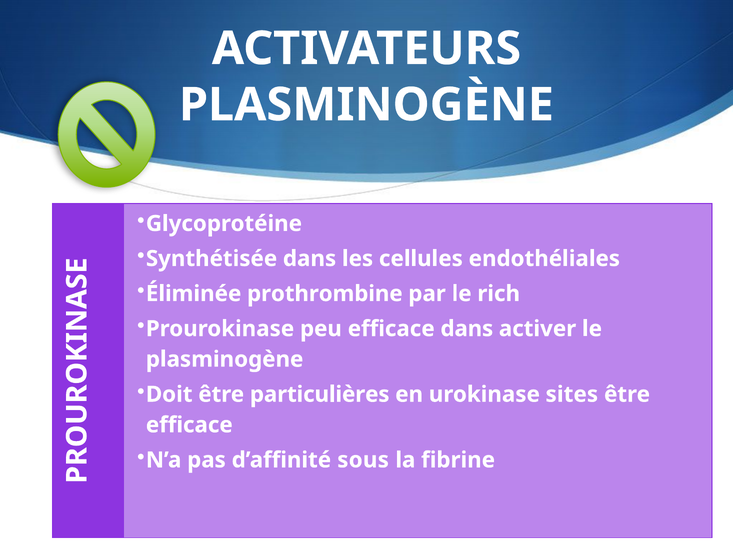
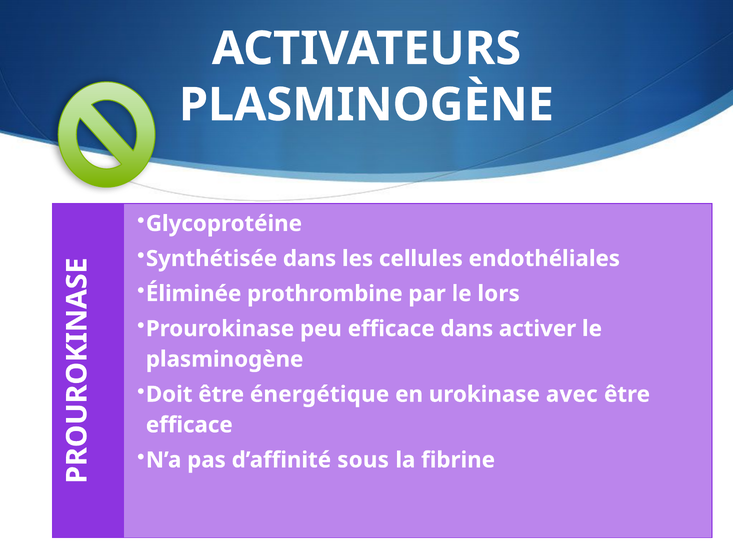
rich: rich -> lors (499, 294)
particulières: particulières -> énergétique (320, 394)
sites: sites -> avec (572, 394)
